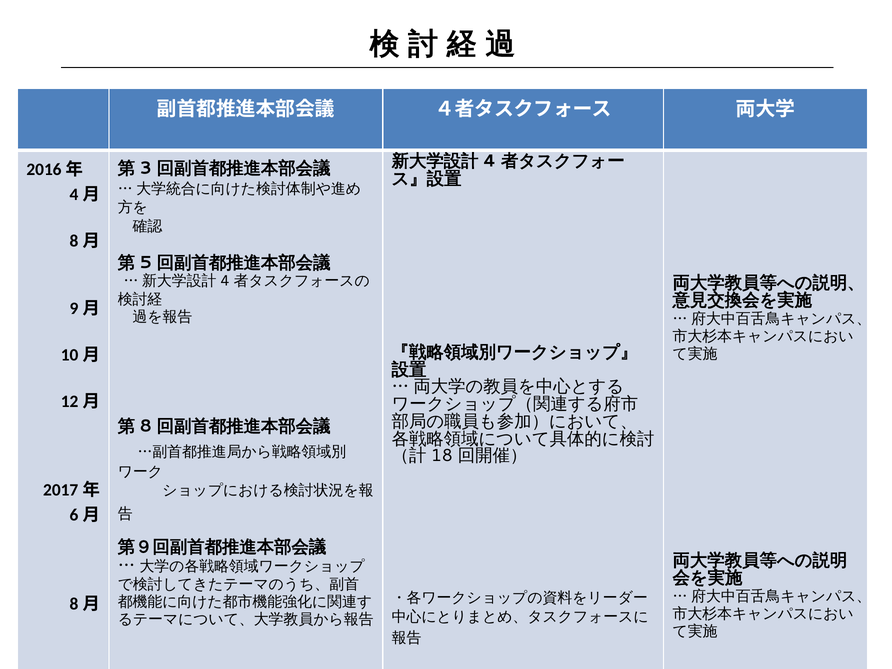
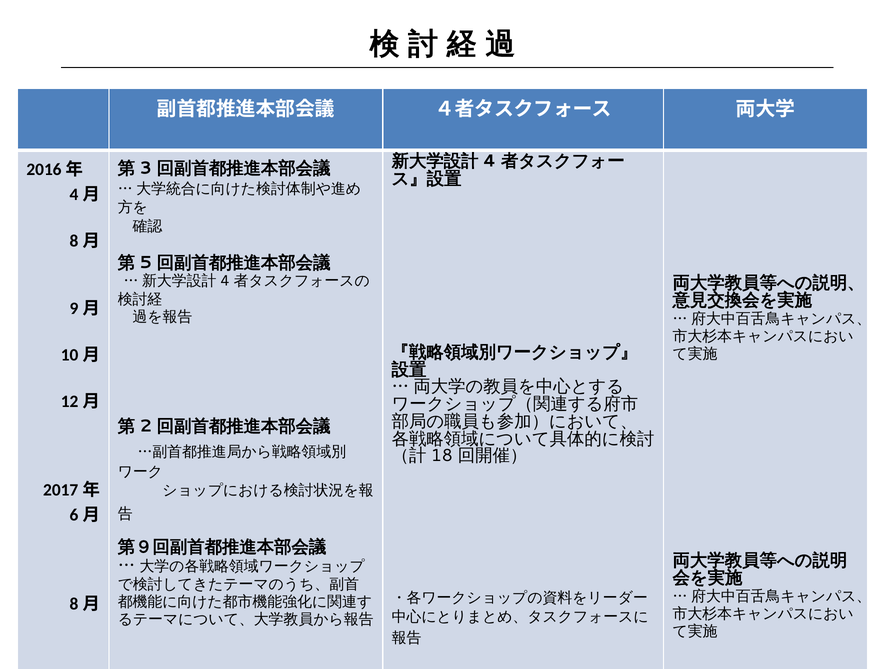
8: 8 -> 2 (146, 426)
